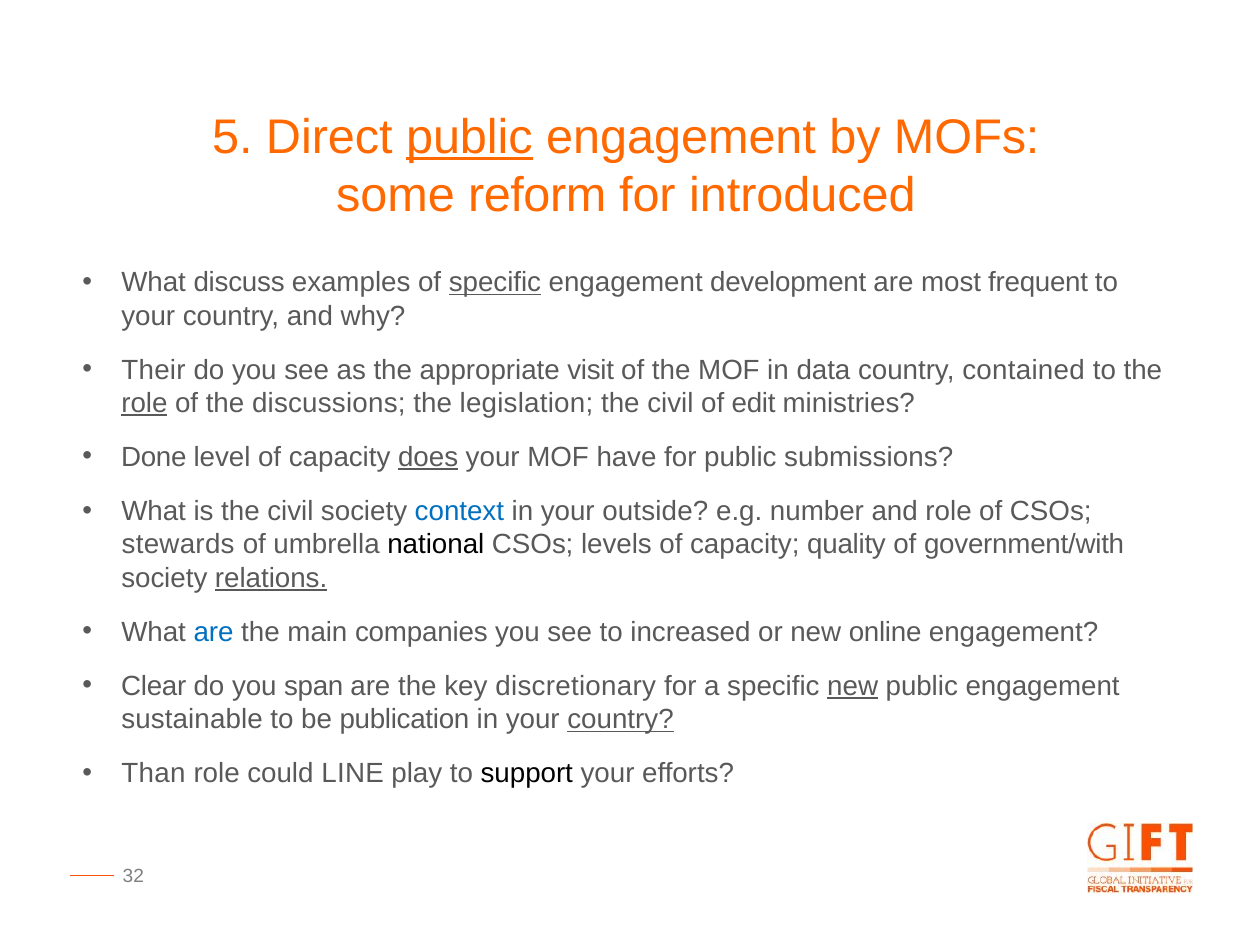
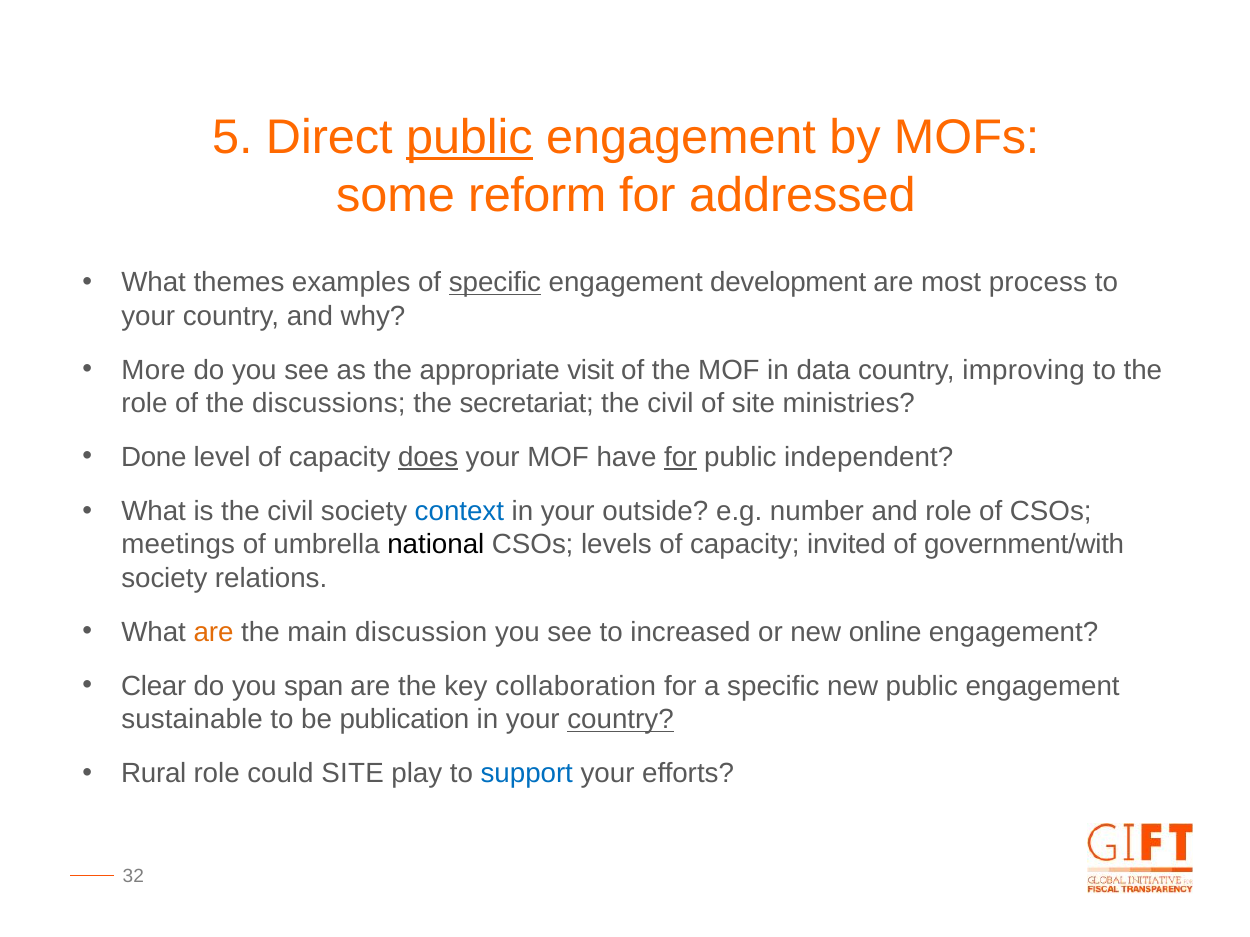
introduced: introduced -> addressed (802, 196)
discuss: discuss -> themes (239, 283)
frequent: frequent -> process (1038, 283)
Their: Their -> More (153, 370)
contained: contained -> improving (1024, 370)
role underline: present -> none (144, 403)
legislation: legislation -> secretariat (527, 403)
of edit: edit -> site (753, 403)
for underline: none -> present (680, 458)
submissions: submissions -> independent (869, 458)
stewards: stewards -> meetings (178, 545)
quality: quality -> invited (847, 545)
relations underline: present -> none (271, 578)
are colour: blue -> orange (214, 633)
companies: companies -> discussion (421, 633)
discretionary: discretionary -> collaboration (576, 687)
new underline: present -> none (853, 687)
Than: Than -> Rural (154, 774)
could LINE: LINE -> SITE (353, 774)
support colour: black -> blue (527, 774)
